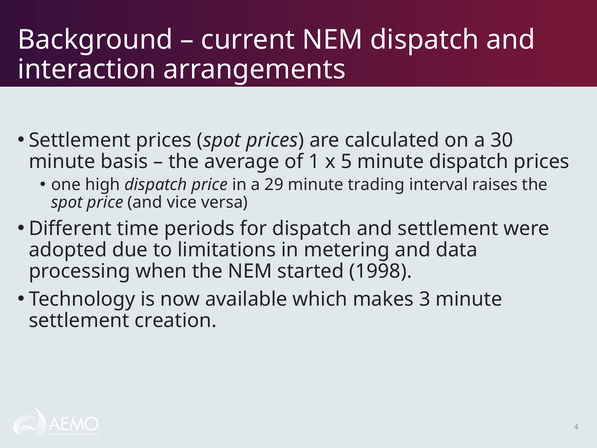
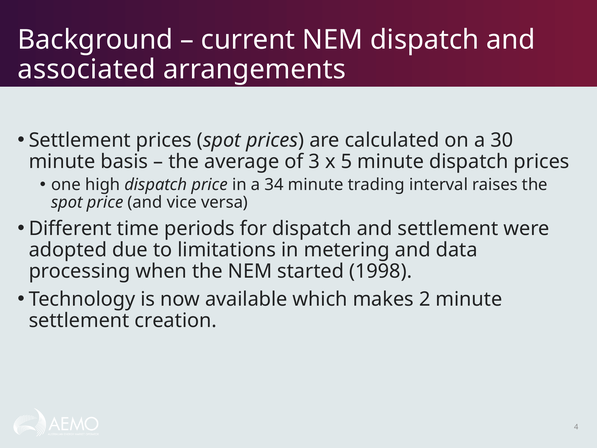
interaction: interaction -> associated (87, 69)
1: 1 -> 3 (314, 162)
29: 29 -> 34 (274, 184)
3: 3 -> 2 (425, 299)
